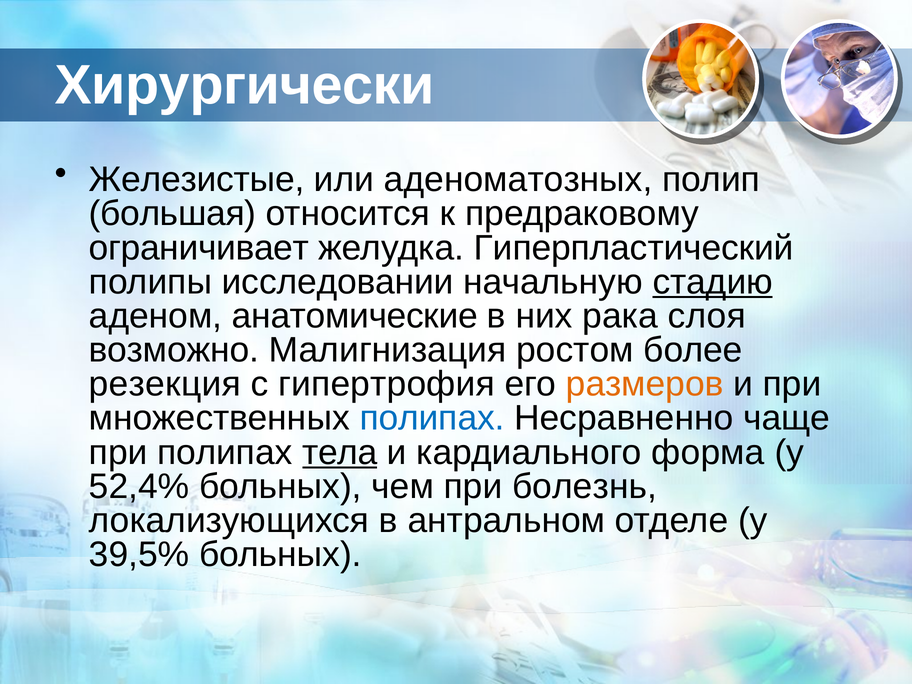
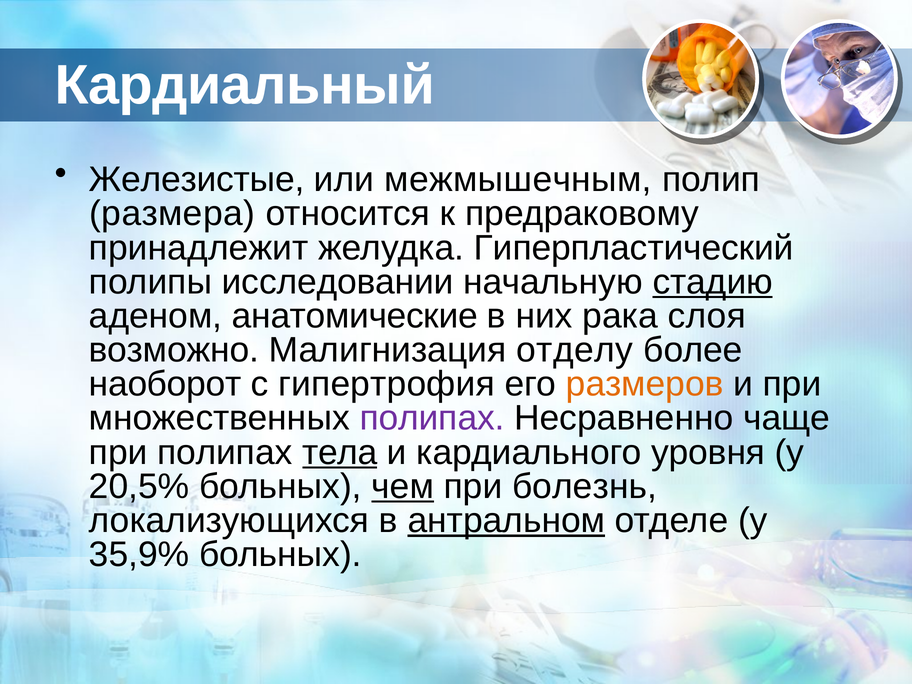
Хирургически: Хирургически -> Кардиальный (245, 86)
аденоматозных: аденоматозных -> межмышечным (518, 180)
большая: большая -> размера (172, 214)
ограничивает: ограничивает -> принадлежит (199, 248)
ростом: ростом -> отделу (575, 350)
резекция: резекция -> наоборот (165, 384)
полипах colour: blue -> purple (432, 418)
форма: форма -> уровня (708, 452)
52,4%: 52,4% -> 20,5% (139, 486)
чем underline: none -> present (403, 486)
антральном underline: none -> present (506, 520)
39,5%: 39,5% -> 35,9% (139, 555)
